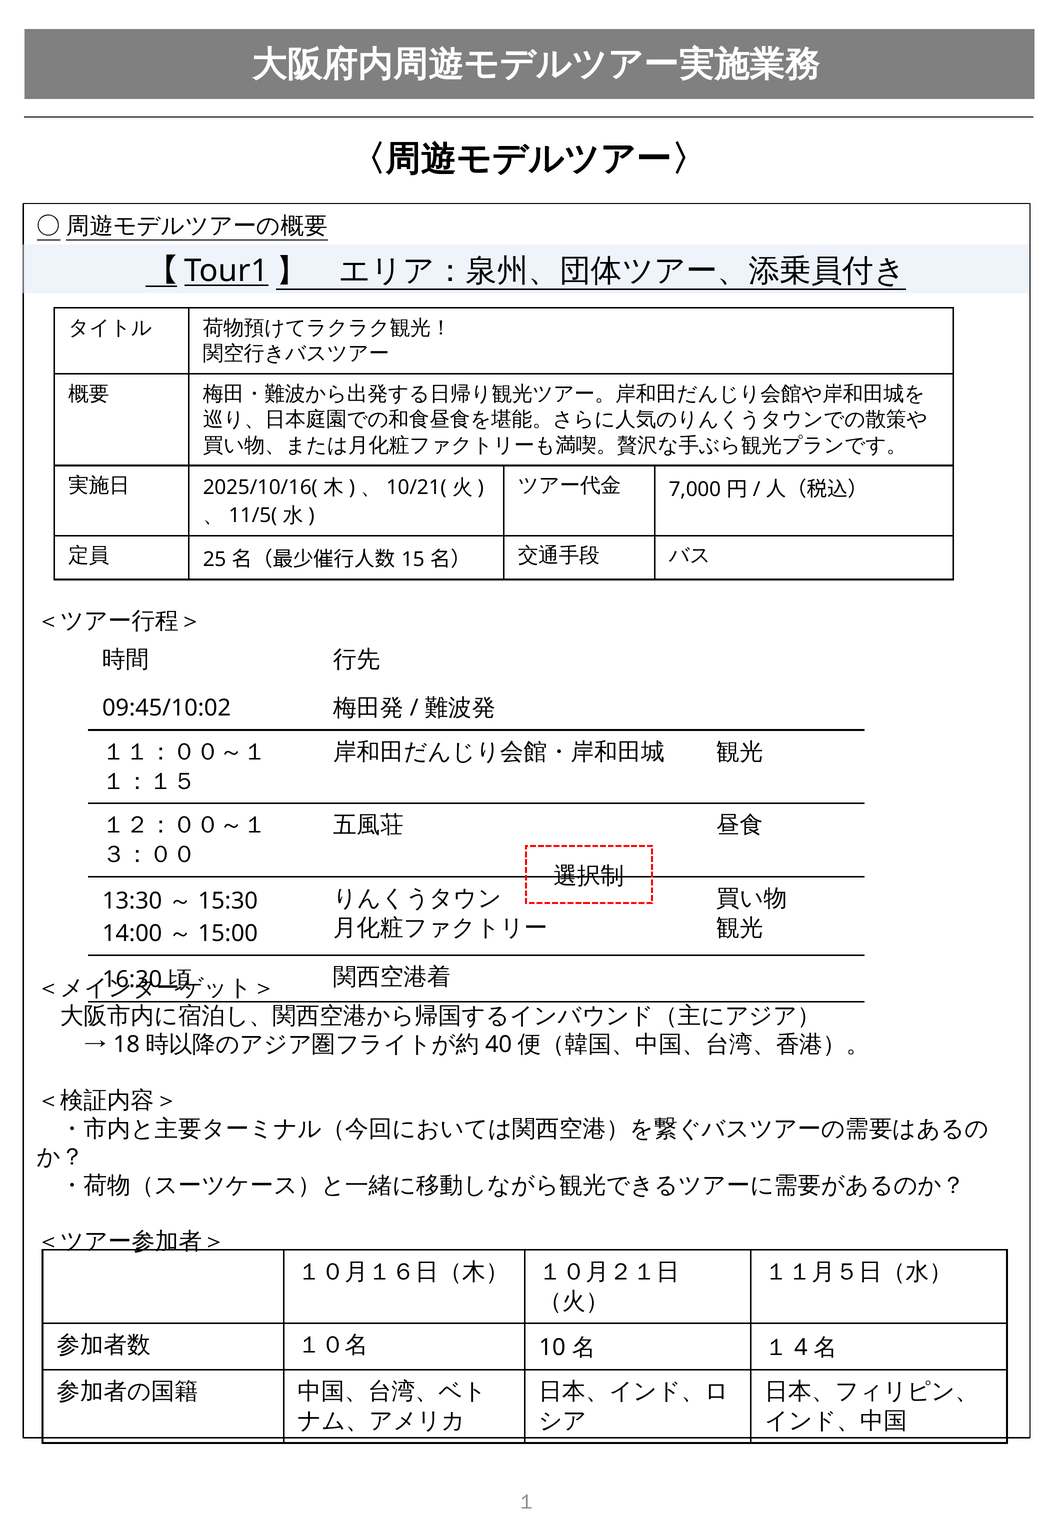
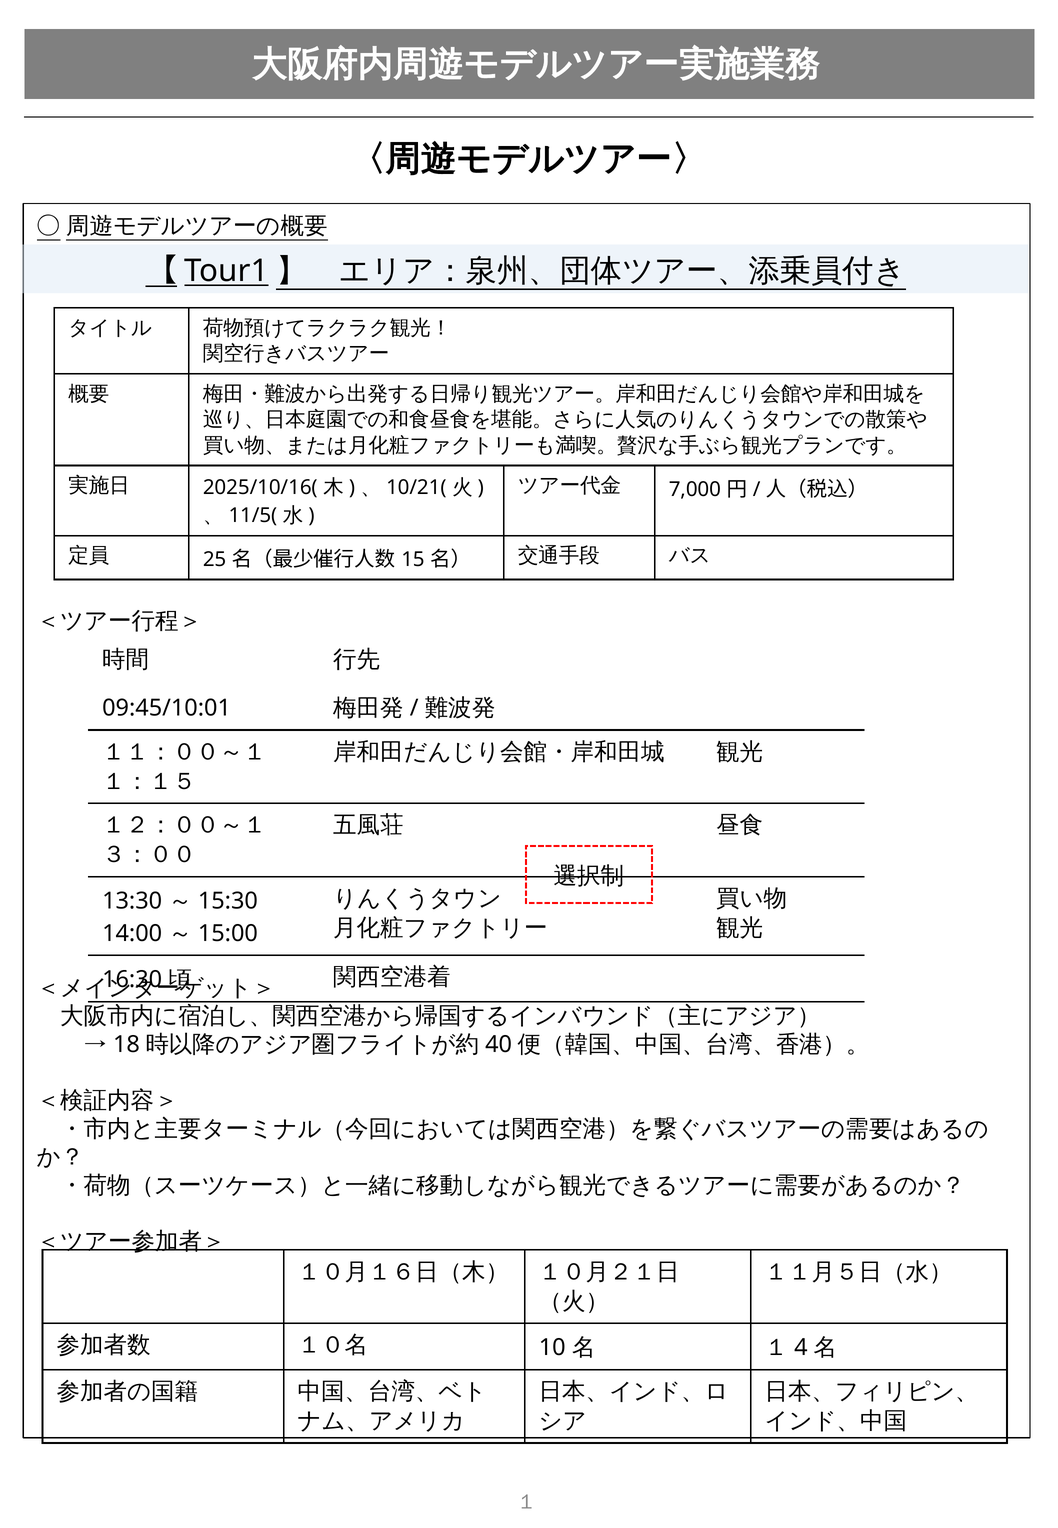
09:45/10:02: 09:45/10:02 -> 09:45/10:01 (167, 708)
